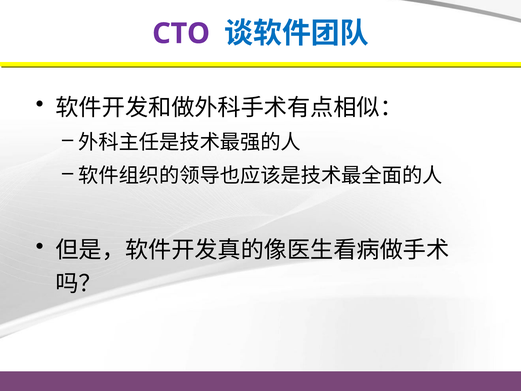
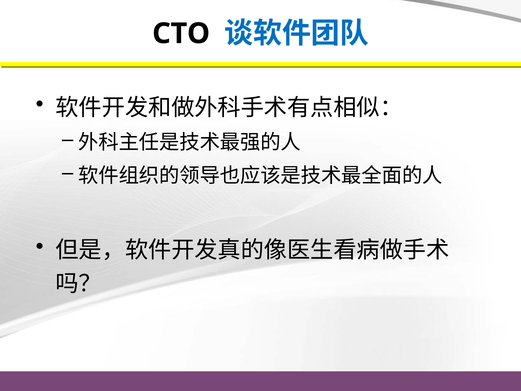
CTO colour: purple -> black (181, 34)
